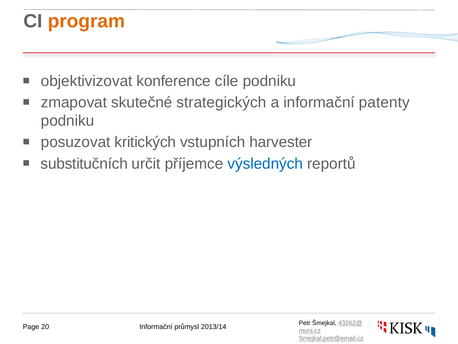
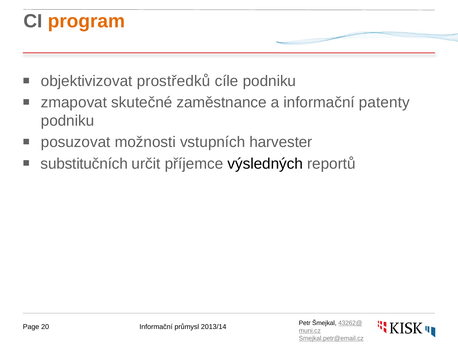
konference: konference -> prostředků (174, 81)
strategických: strategických -> zaměstnance (222, 102)
kritických: kritických -> možnosti (145, 142)
výsledných colour: blue -> black (265, 163)
